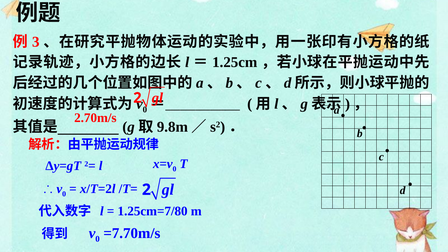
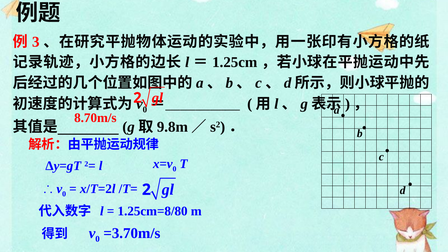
2.70m/s: 2.70m/s -> 8.70m/s (95, 118)
1.25cm=7/80: 1.25cm=7/80 -> 1.25cm=8/80 (153, 211)
=7.70m/s: =7.70m/s -> =3.70m/s (132, 233)
